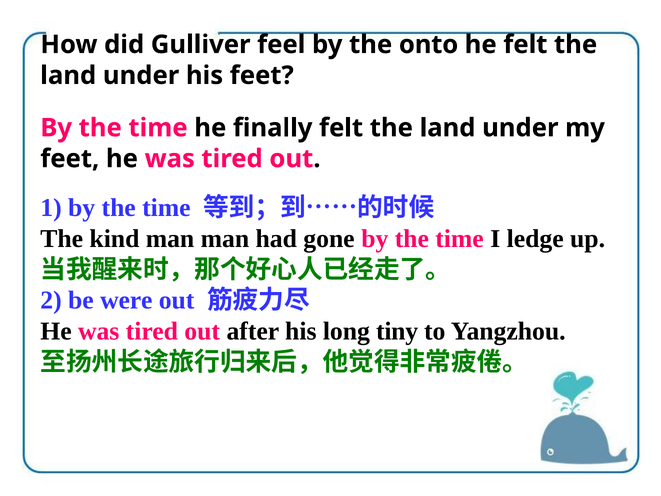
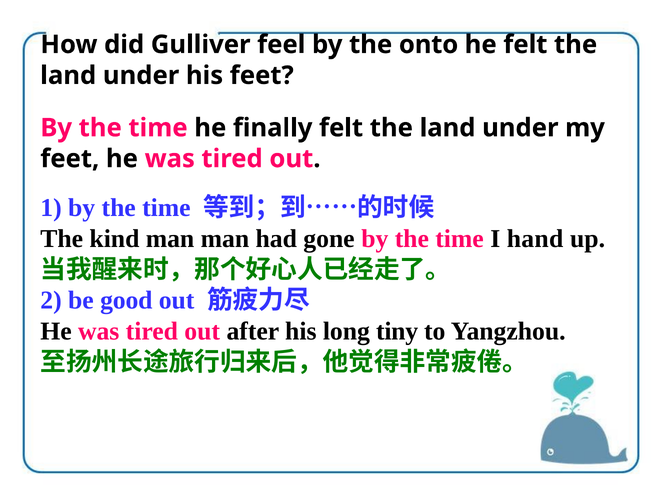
ledge: ledge -> hand (535, 239)
were: were -> good (126, 300)
